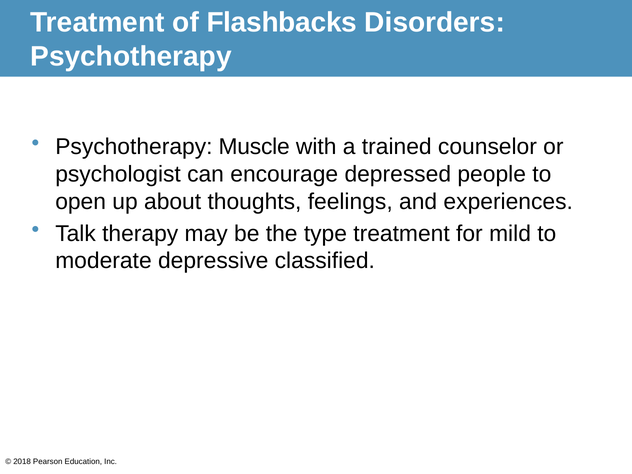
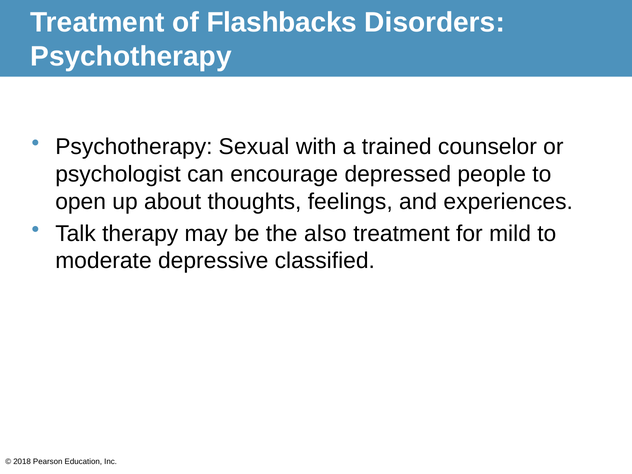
Muscle: Muscle -> Sexual (254, 147)
type: type -> also (325, 234)
